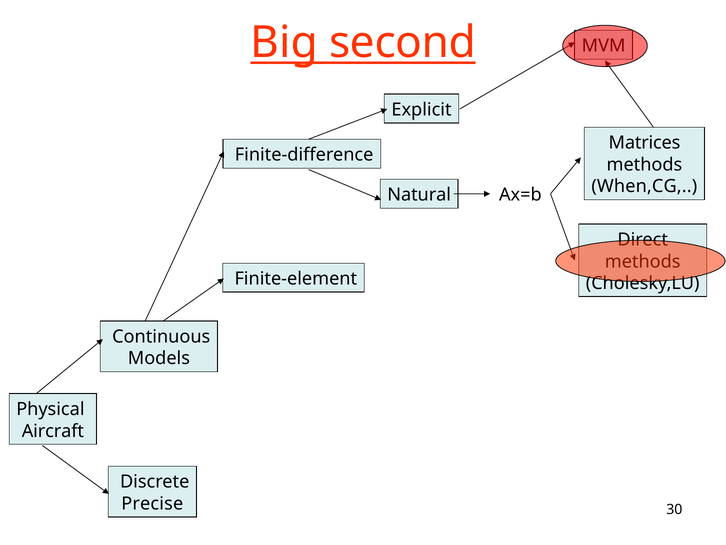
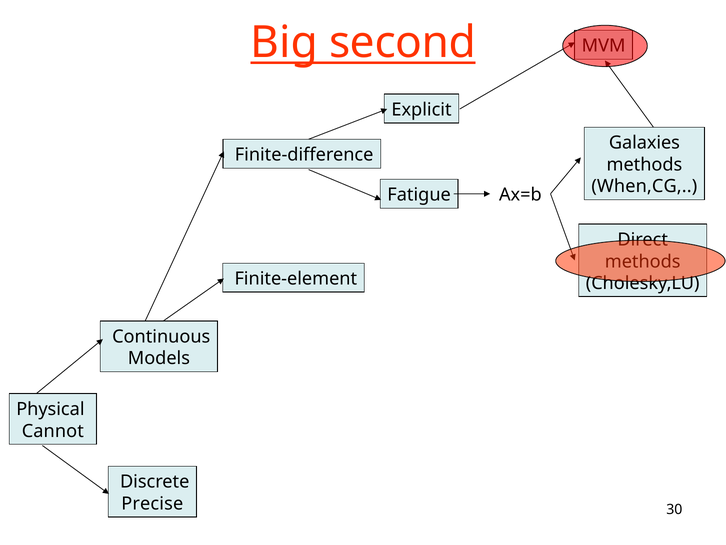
Matrices: Matrices -> Galaxies (644, 143)
Natural: Natural -> Fatigue (419, 195)
Aircraft: Aircraft -> Cannot (53, 431)
